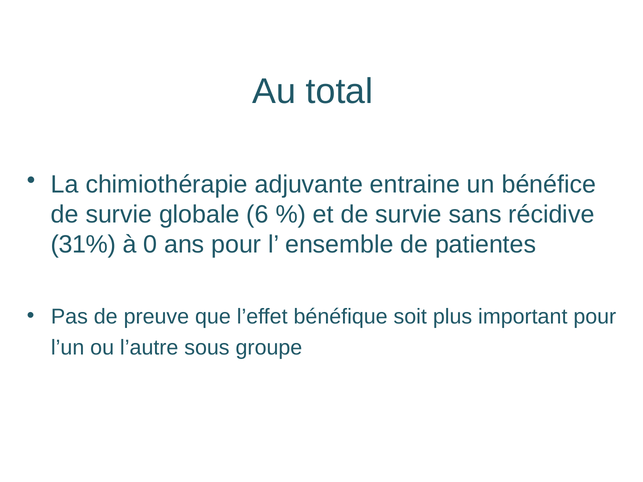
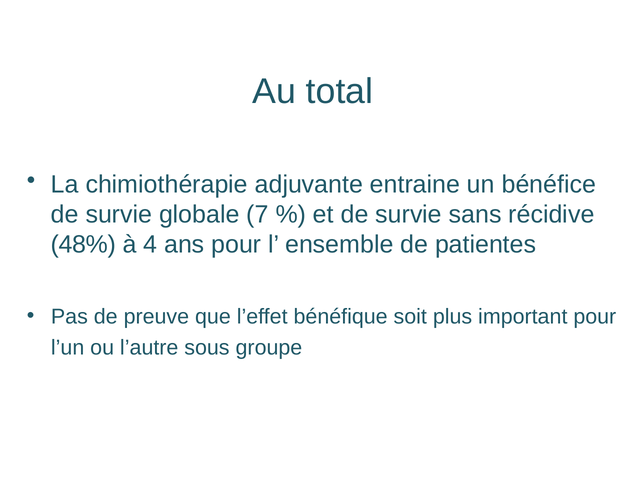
6: 6 -> 7 (258, 215)
31%: 31% -> 48% (83, 245)
0: 0 -> 4 (150, 245)
